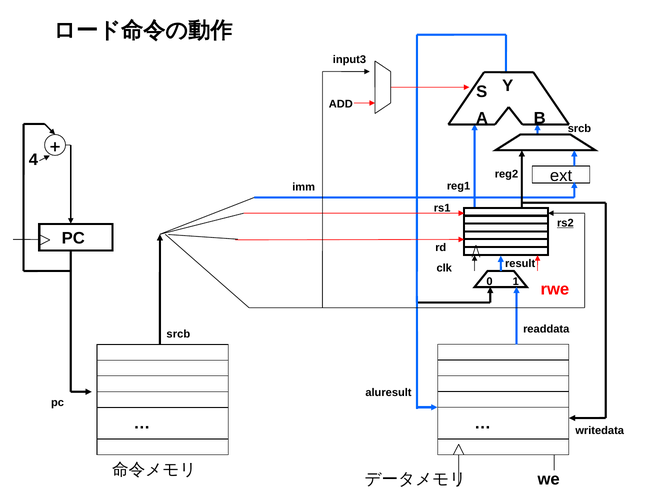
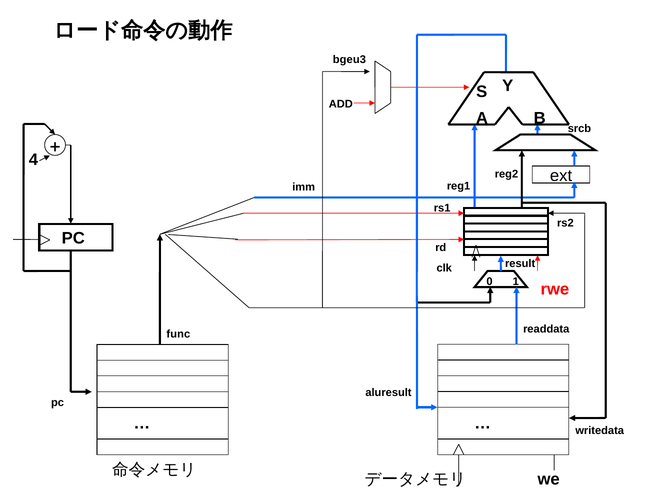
input3: input3 -> bgeu3 (349, 60)
rs2 underline: present -> none (565, 223)
srcb: srcb -> func (178, 334)
